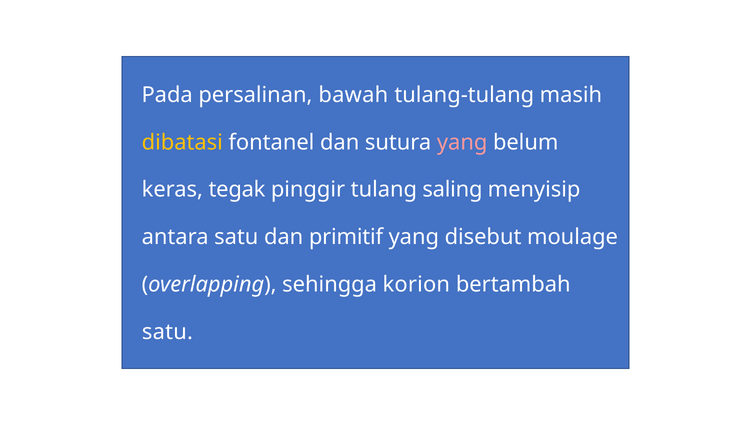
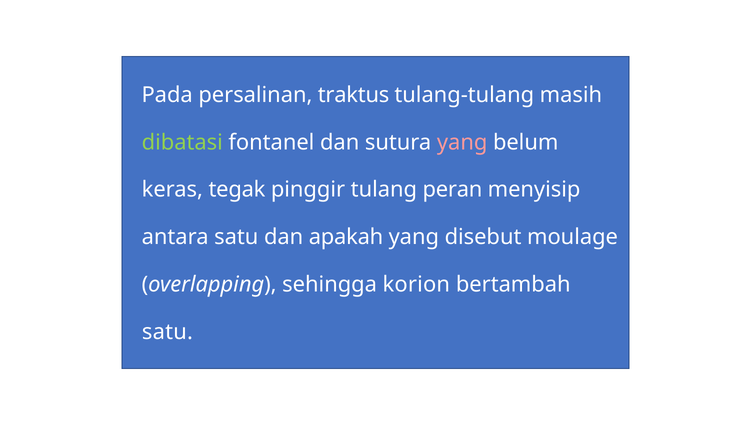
bawah: bawah -> traktus (354, 95)
dibatasi colour: yellow -> light green (182, 142)
saling: saling -> peran (452, 189)
primitif: primitif -> apakah (346, 237)
